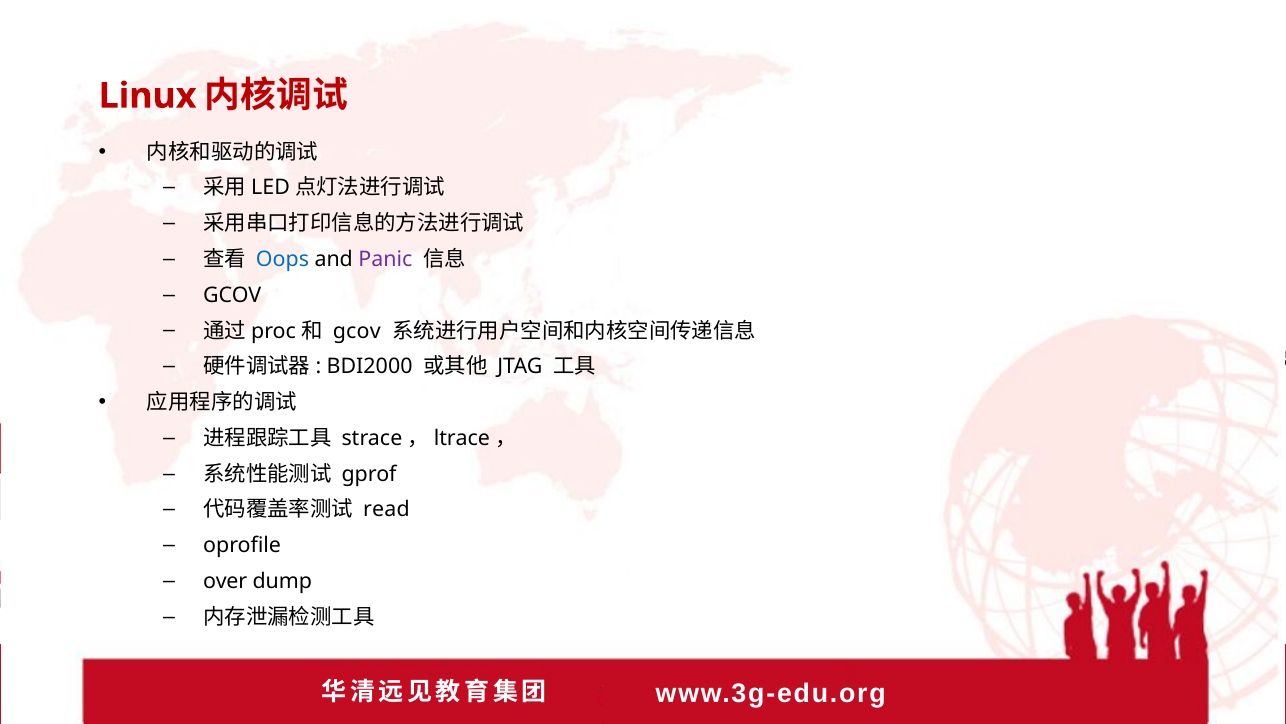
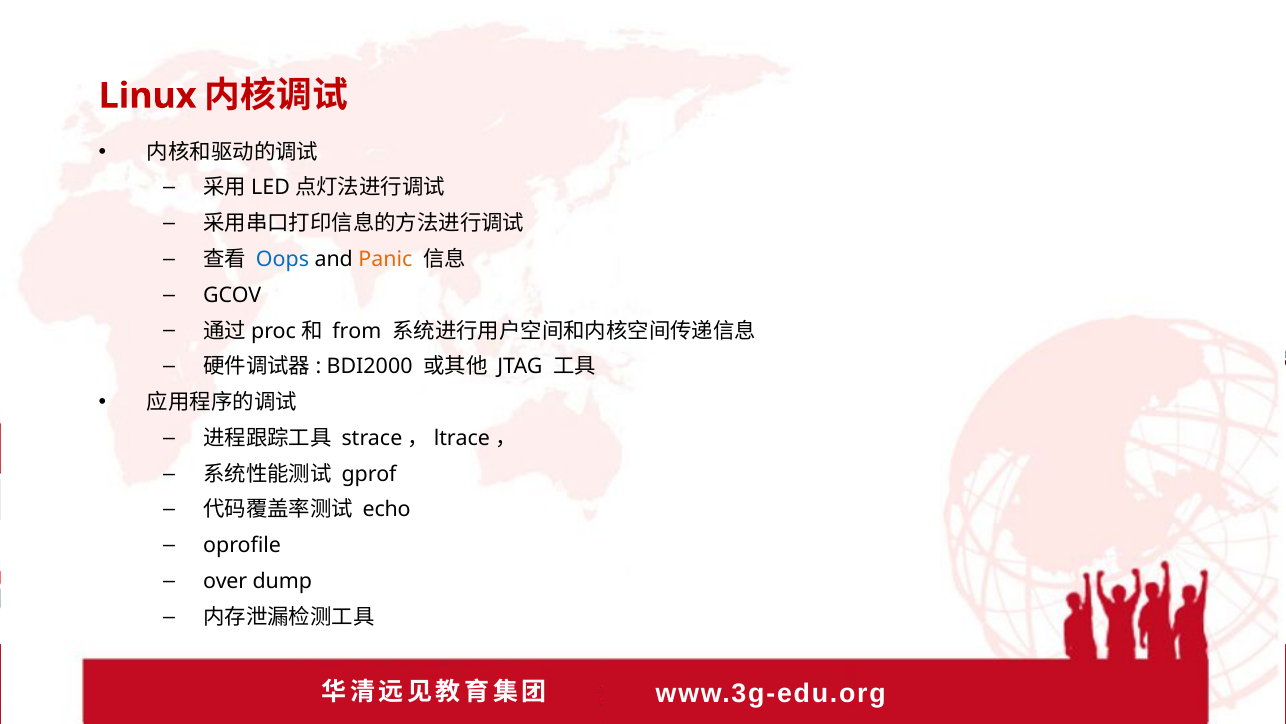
Panic colour: purple -> orange (385, 259)
gcov: gcov -> from (357, 331)
read: read -> echo (387, 509)
